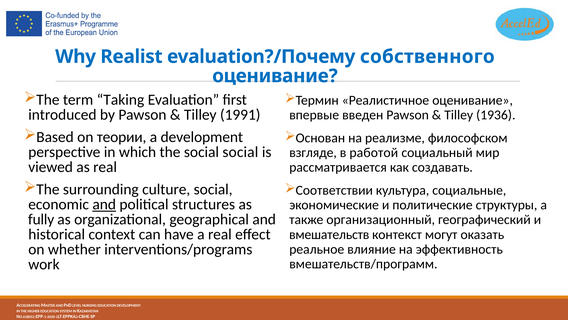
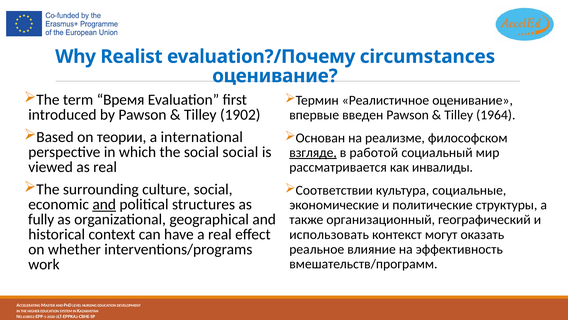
собственного: собственного -> circumstances (427, 57)
Taking: Taking -> Время (121, 100)
1991: 1991 -> 1902 (240, 115)
1936: 1936 -> 1964 (496, 115)
a development: development -> international (202, 137)
взгляде underline: none -> present (313, 152)
создавать: создавать -> инвалиды (442, 167)
вмешательств: вмешательств -> использовать (329, 234)
